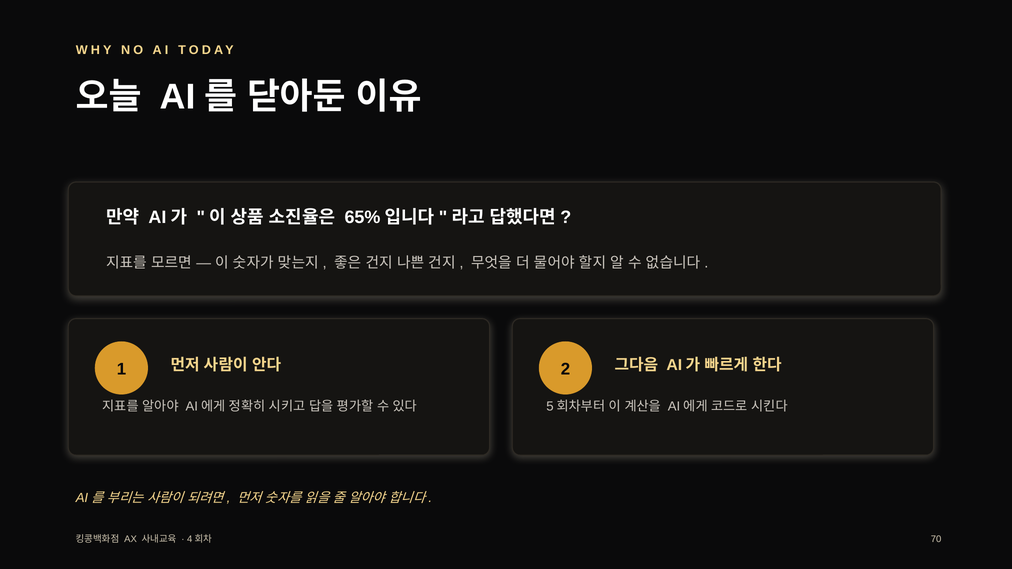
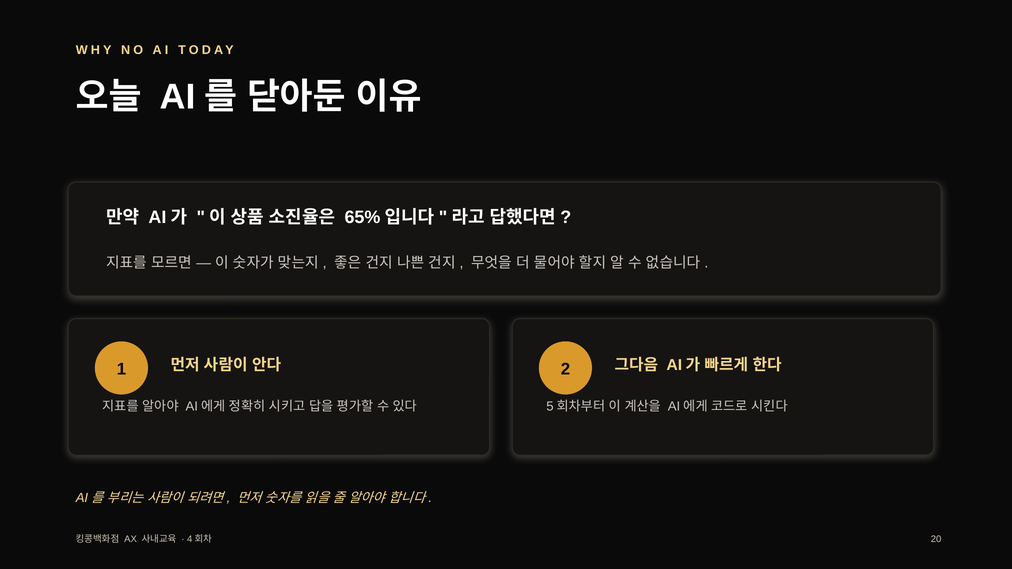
70: 70 -> 20 (936, 540)
